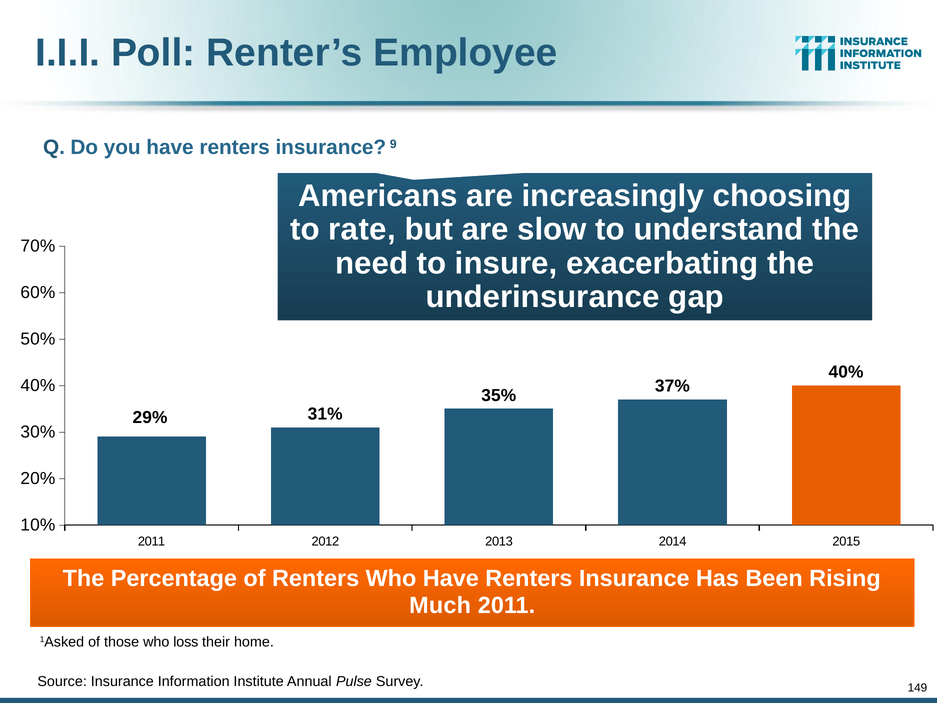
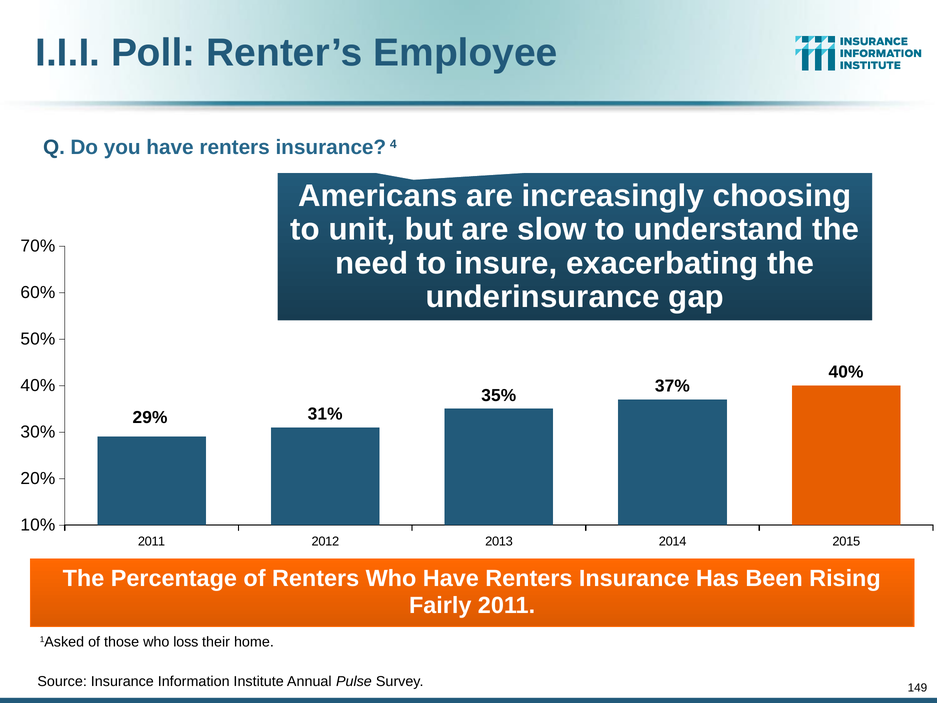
9: 9 -> 4 (393, 144)
rate: rate -> unit (362, 229)
Much: Much -> Fairly (440, 605)
